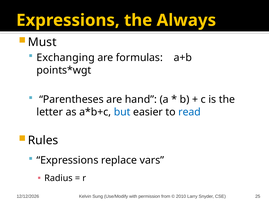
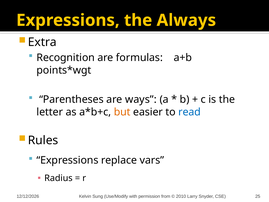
Must: Must -> Extra (42, 42)
Exchanging: Exchanging -> Recognition (66, 58)
hand: hand -> ways (141, 99)
but colour: blue -> orange (122, 112)
